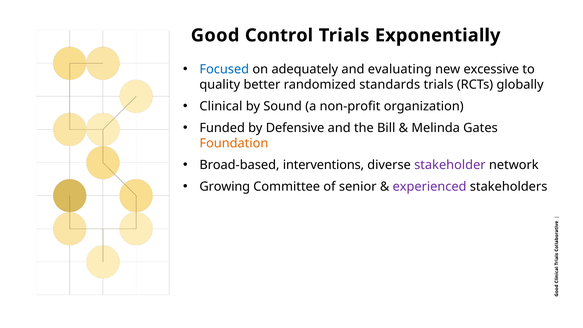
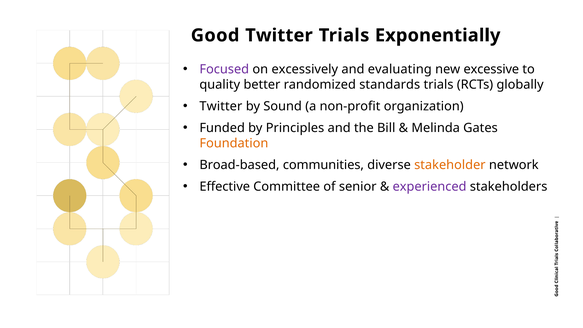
Good Control: Control -> Twitter (279, 35)
Focused colour: blue -> purple (224, 69)
adequately: adequately -> excessively (305, 69)
Clinical: Clinical -> Twitter (221, 106)
Defensive: Defensive -> Principles (295, 128)
interventions: interventions -> communities (323, 165)
stakeholder colour: purple -> orange (450, 165)
Growing: Growing -> Effective (225, 187)
